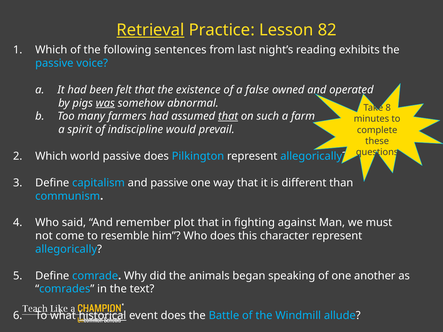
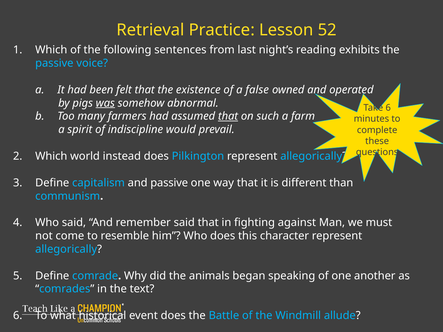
Retrieval underline: present -> none (151, 30)
82: 82 -> 52 (327, 30)
Take 8: 8 -> 6 (388, 108)
world passive: passive -> instead (122, 156)
remember plot: plot -> said (184, 223)
historical underline: present -> none (102, 316)
